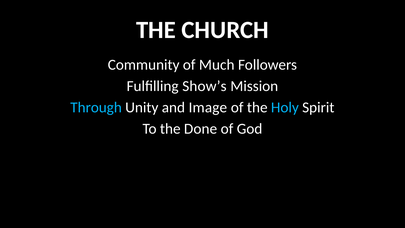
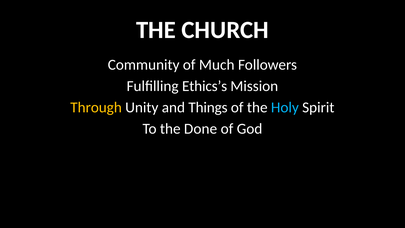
Show’s: Show’s -> Ethics’s (205, 86)
Through colour: light blue -> yellow (96, 107)
Image: Image -> Things (208, 107)
